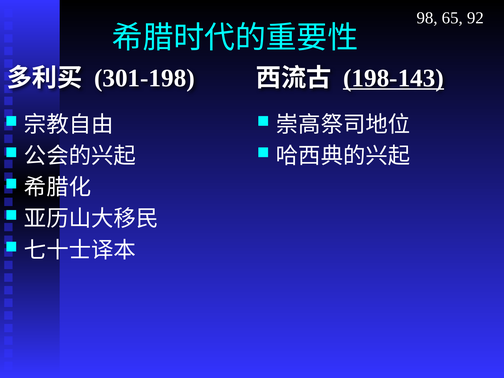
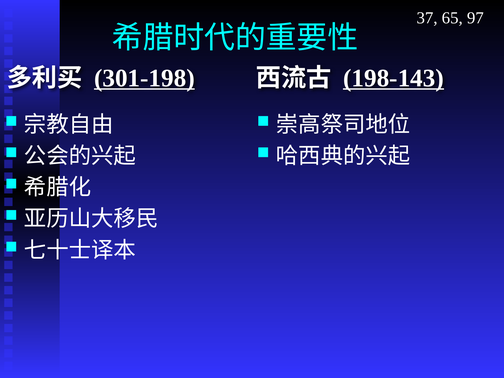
98: 98 -> 37 (427, 18)
92: 92 -> 97 (475, 18)
301-198 underline: none -> present (144, 78)
